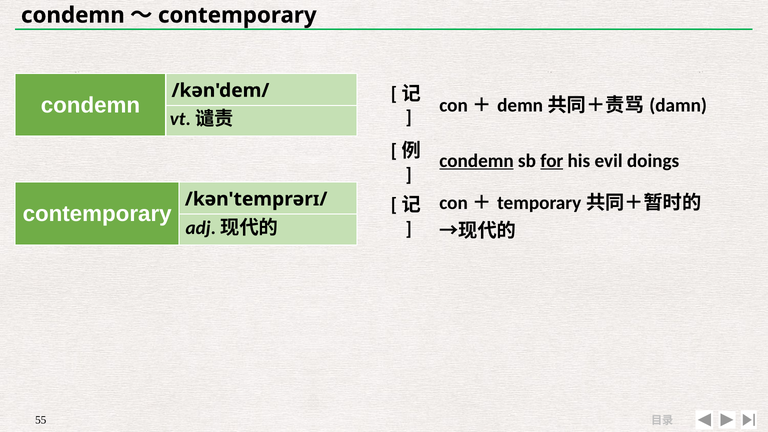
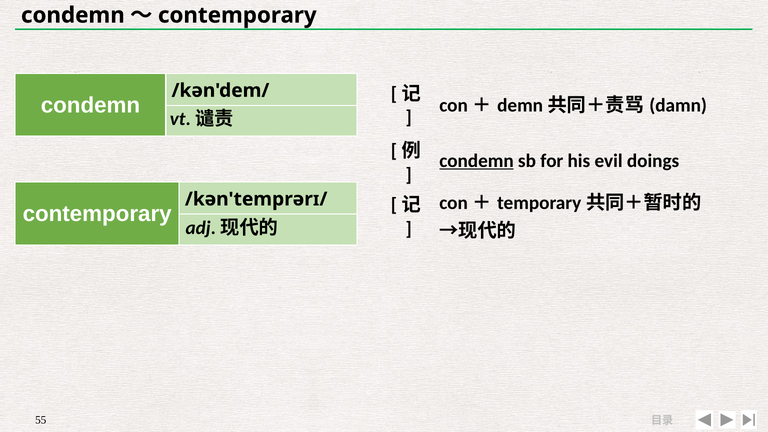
for underline: present -> none (552, 161)
